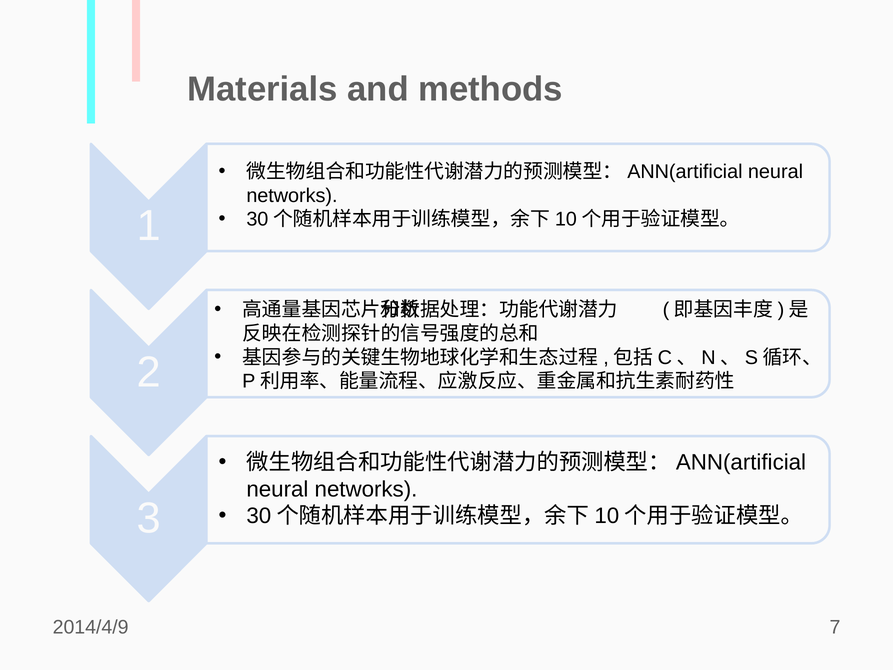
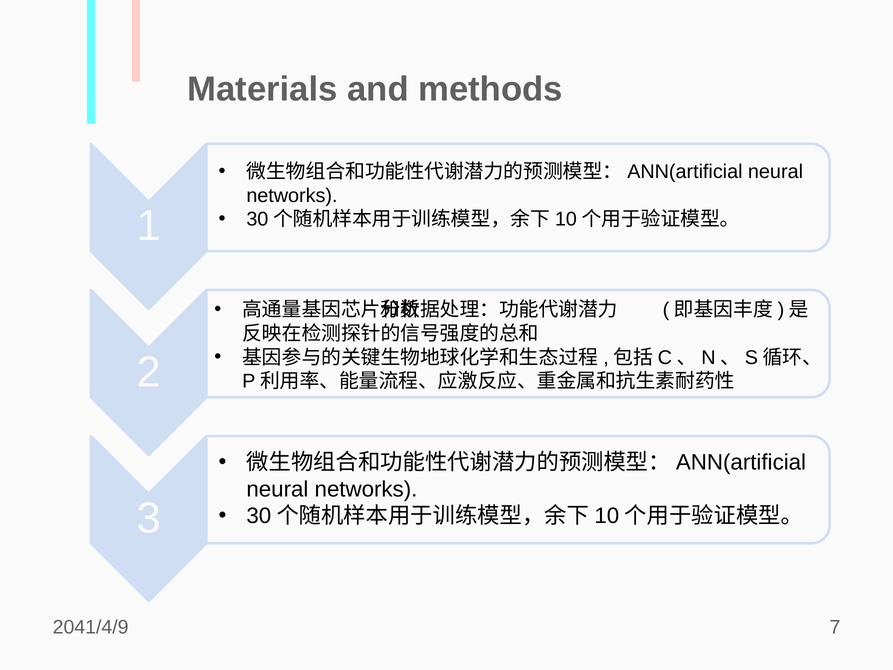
2014/4/9: 2014/4/9 -> 2041/4/9 (91, 627)
